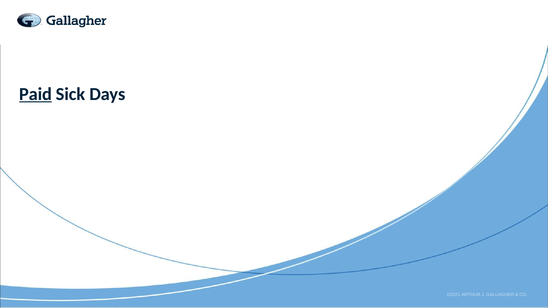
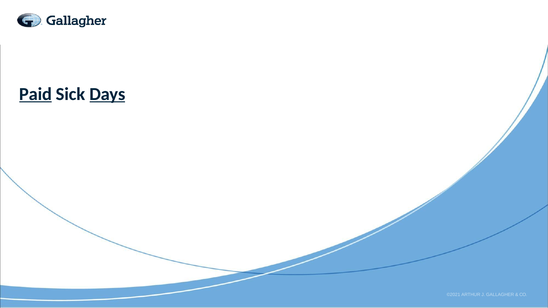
Days underline: none -> present (107, 94)
